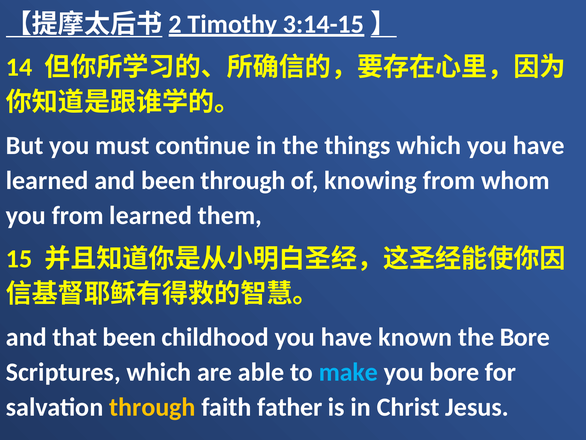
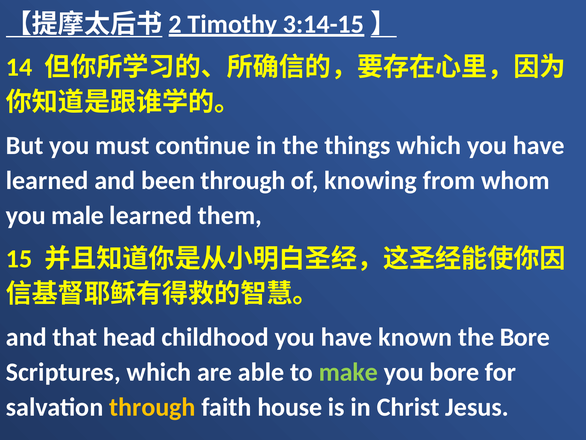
you from: from -> male (78, 215)
that been: been -> head (129, 337)
make colour: light blue -> light green (348, 372)
father: father -> house (290, 407)
